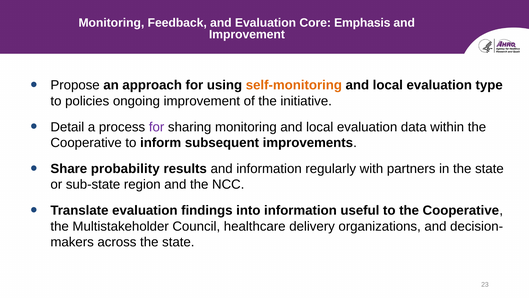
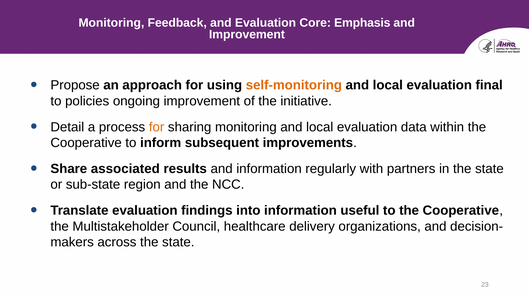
type: type -> final (489, 85)
for colour: purple -> orange (157, 127)
probability: probability -> associated (125, 168)
